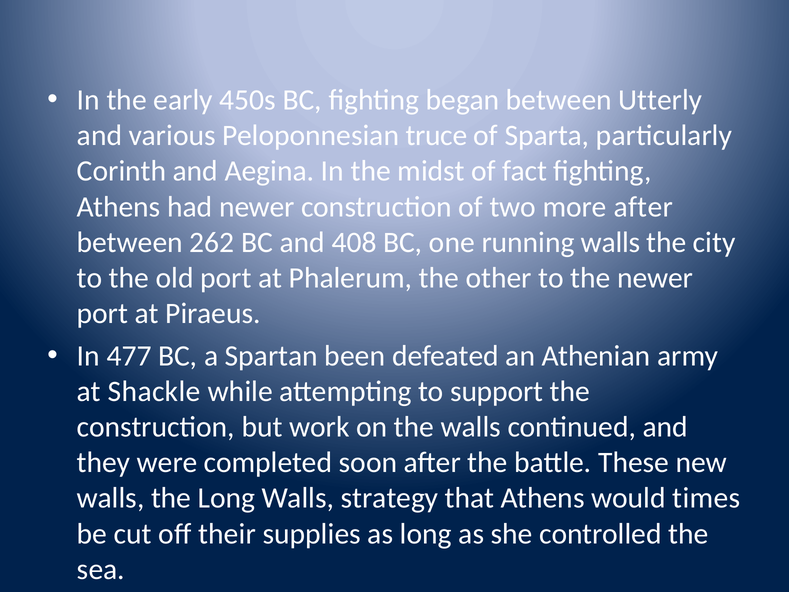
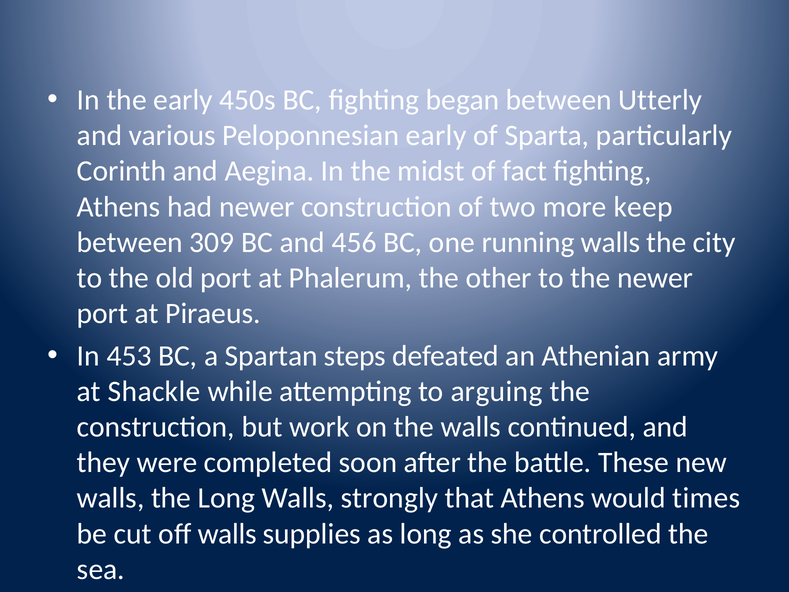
Peloponnesian truce: truce -> early (436, 136)
more after: after -> keep (643, 207)
262: 262 -> 309 (212, 242)
408: 408 -> 456 (354, 242)
477: 477 -> 453 (129, 356)
been: been -> steps (355, 356)
support: support -> arguing (496, 391)
strategy: strategy -> strongly (389, 498)
off their: their -> walls (227, 534)
